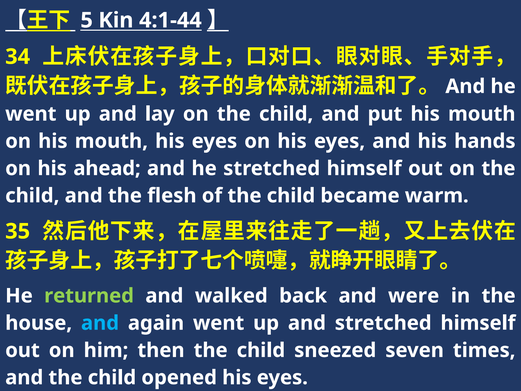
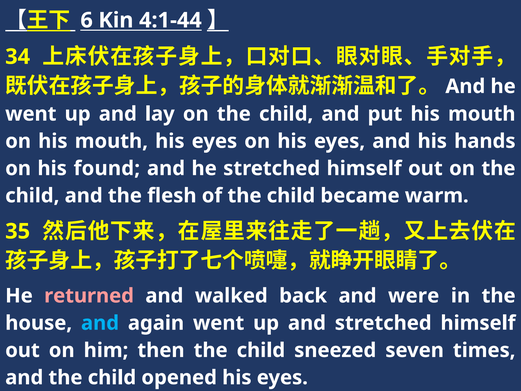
5: 5 -> 6 (87, 20)
ahead: ahead -> found (107, 168)
returned colour: light green -> pink (89, 296)
